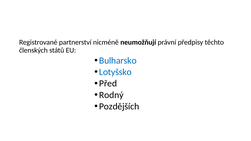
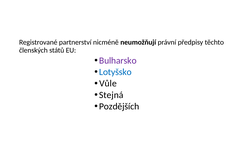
Bulharsko colour: blue -> purple (118, 61)
Před: Před -> Vůle (108, 84)
Rodný: Rodný -> Stejná (111, 95)
